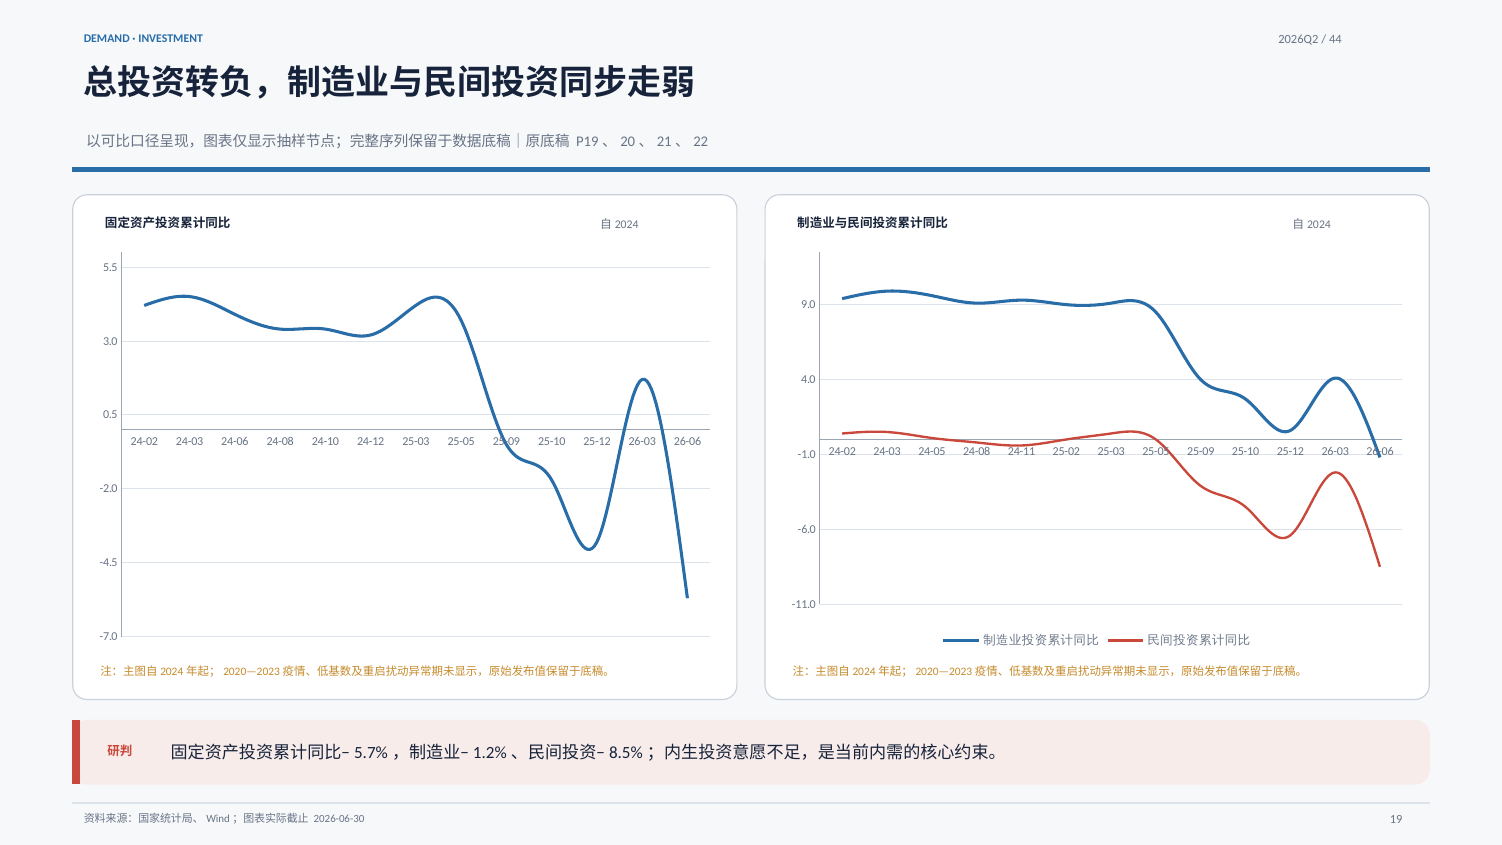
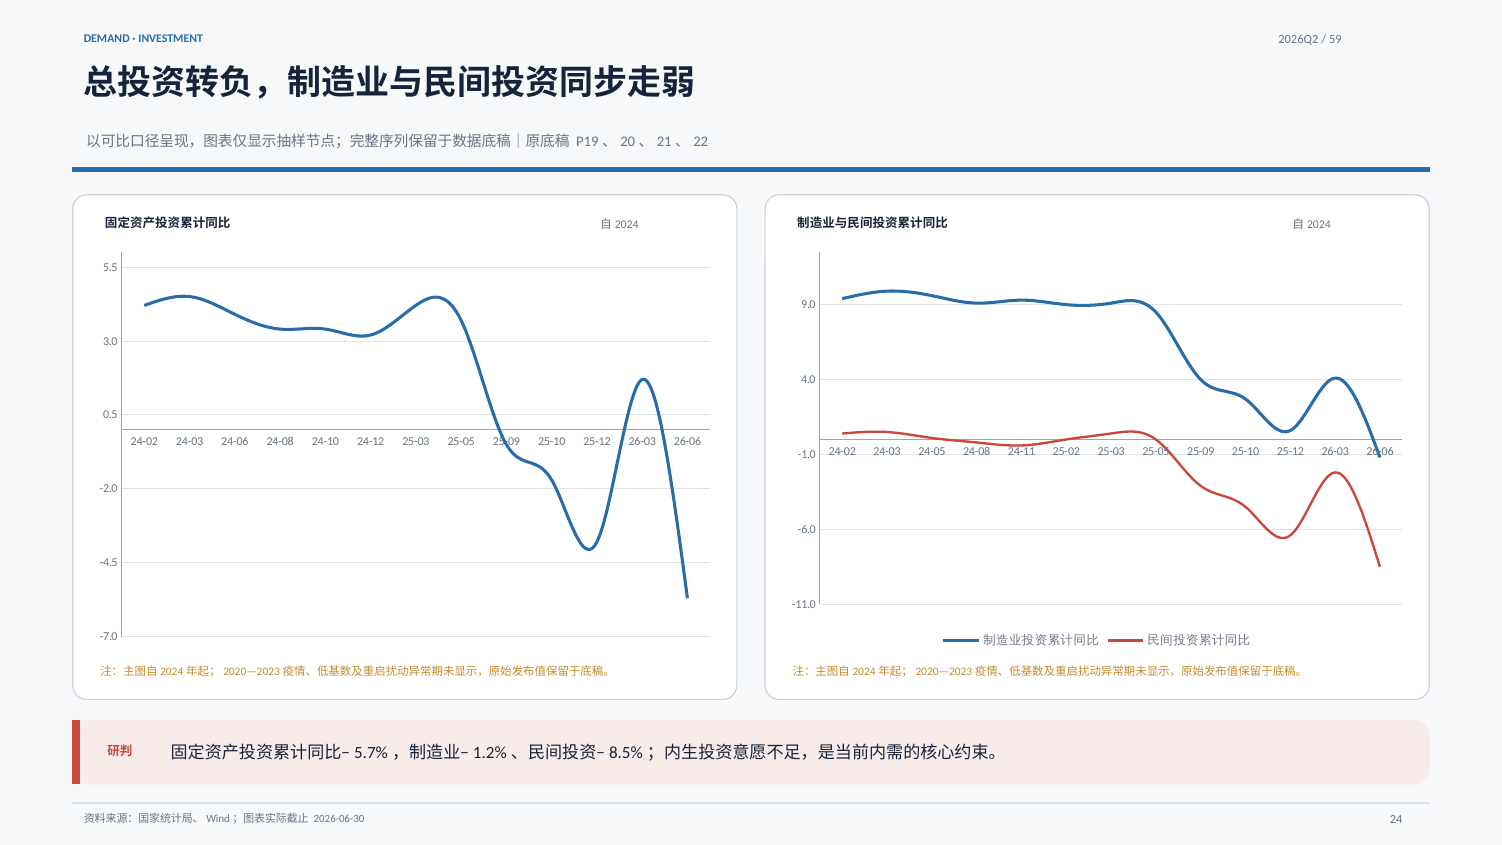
44: 44 -> 59 (1335, 39)
19: 19 -> 24 (1396, 819)
